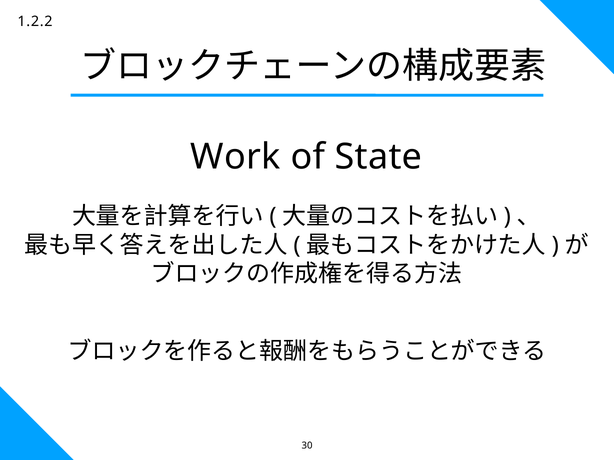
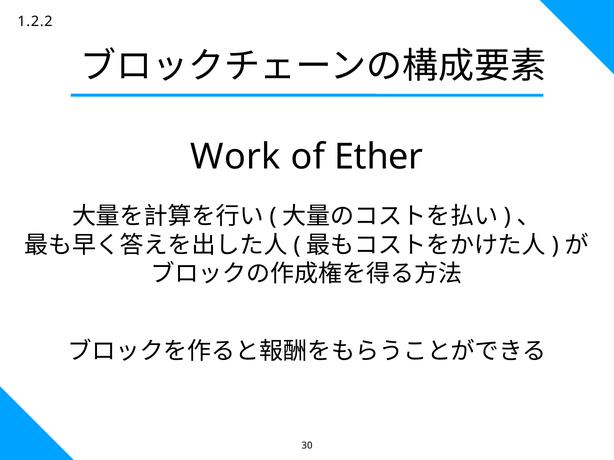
State: State -> Ether (379, 157)
